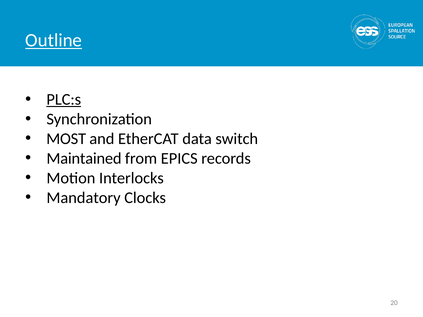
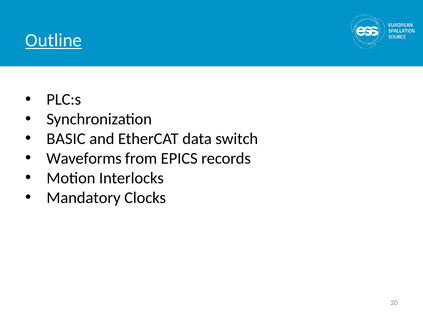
PLC:s underline: present -> none (64, 100)
MOST: MOST -> BASIC (66, 139)
Maintained: Maintained -> Waveforms (84, 159)
